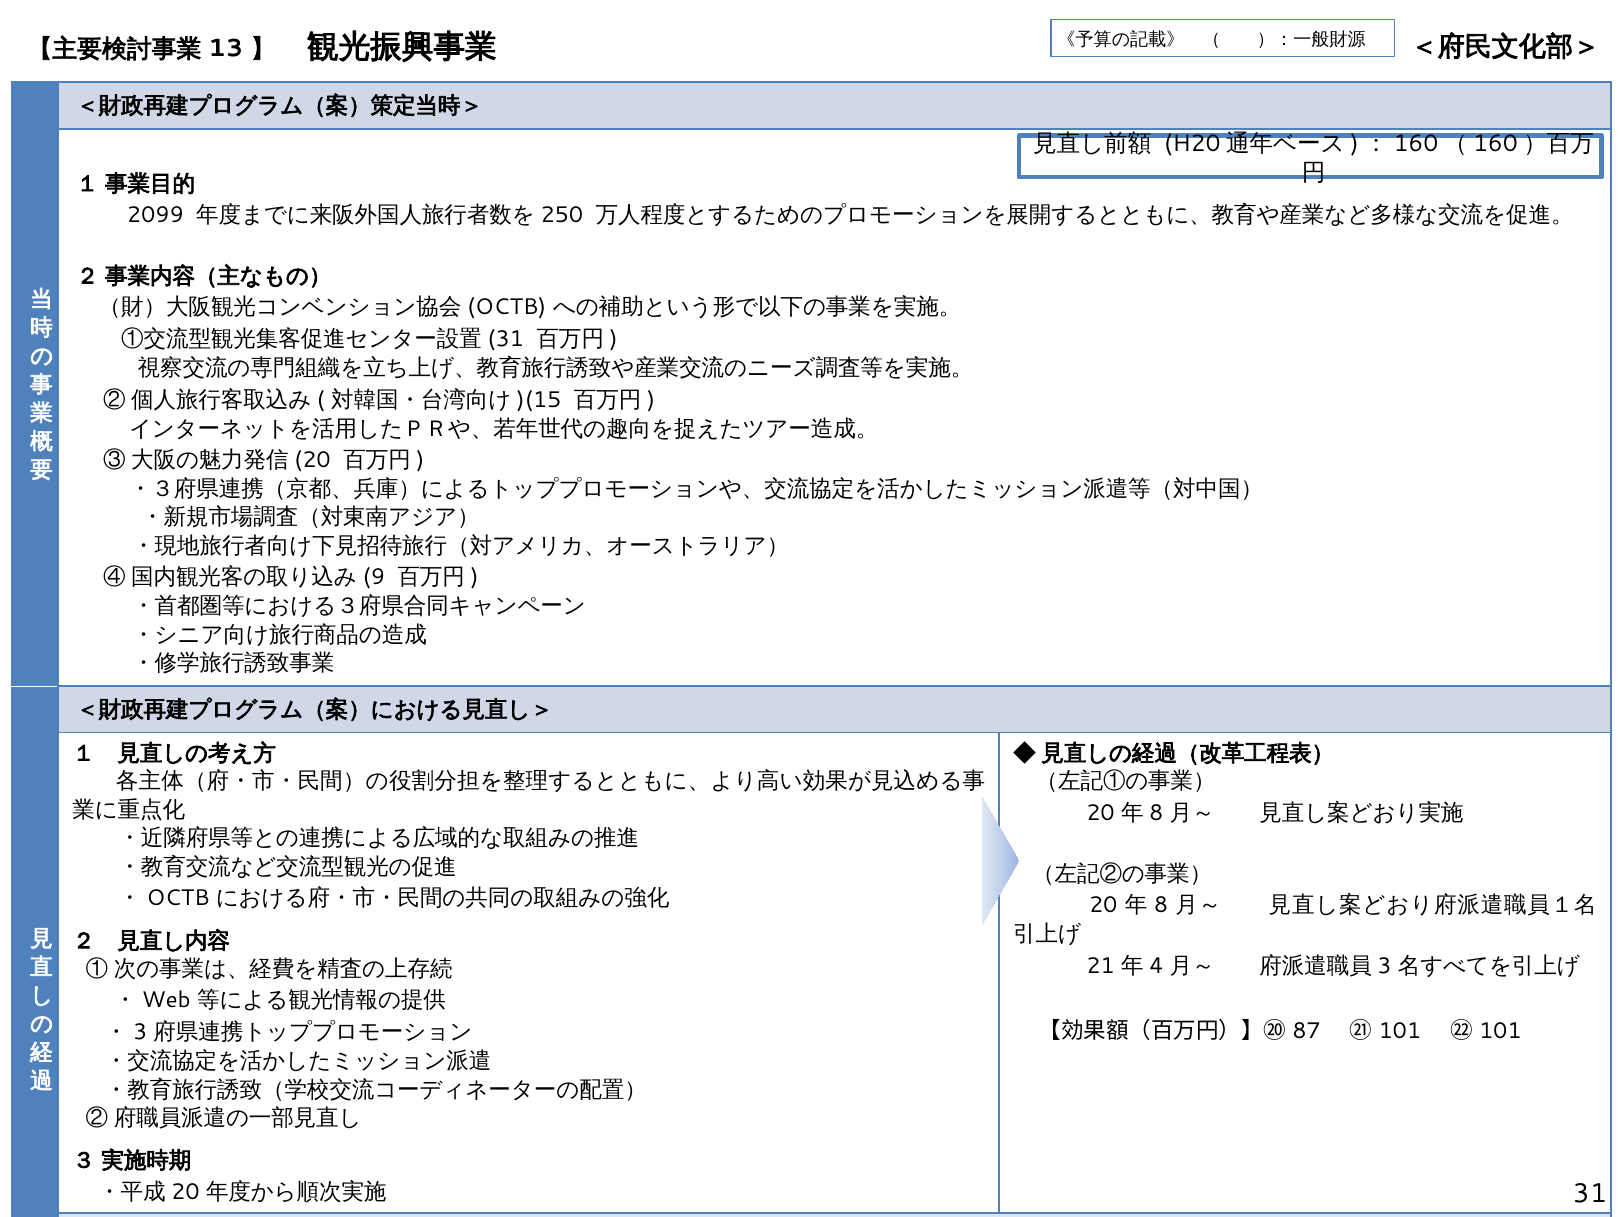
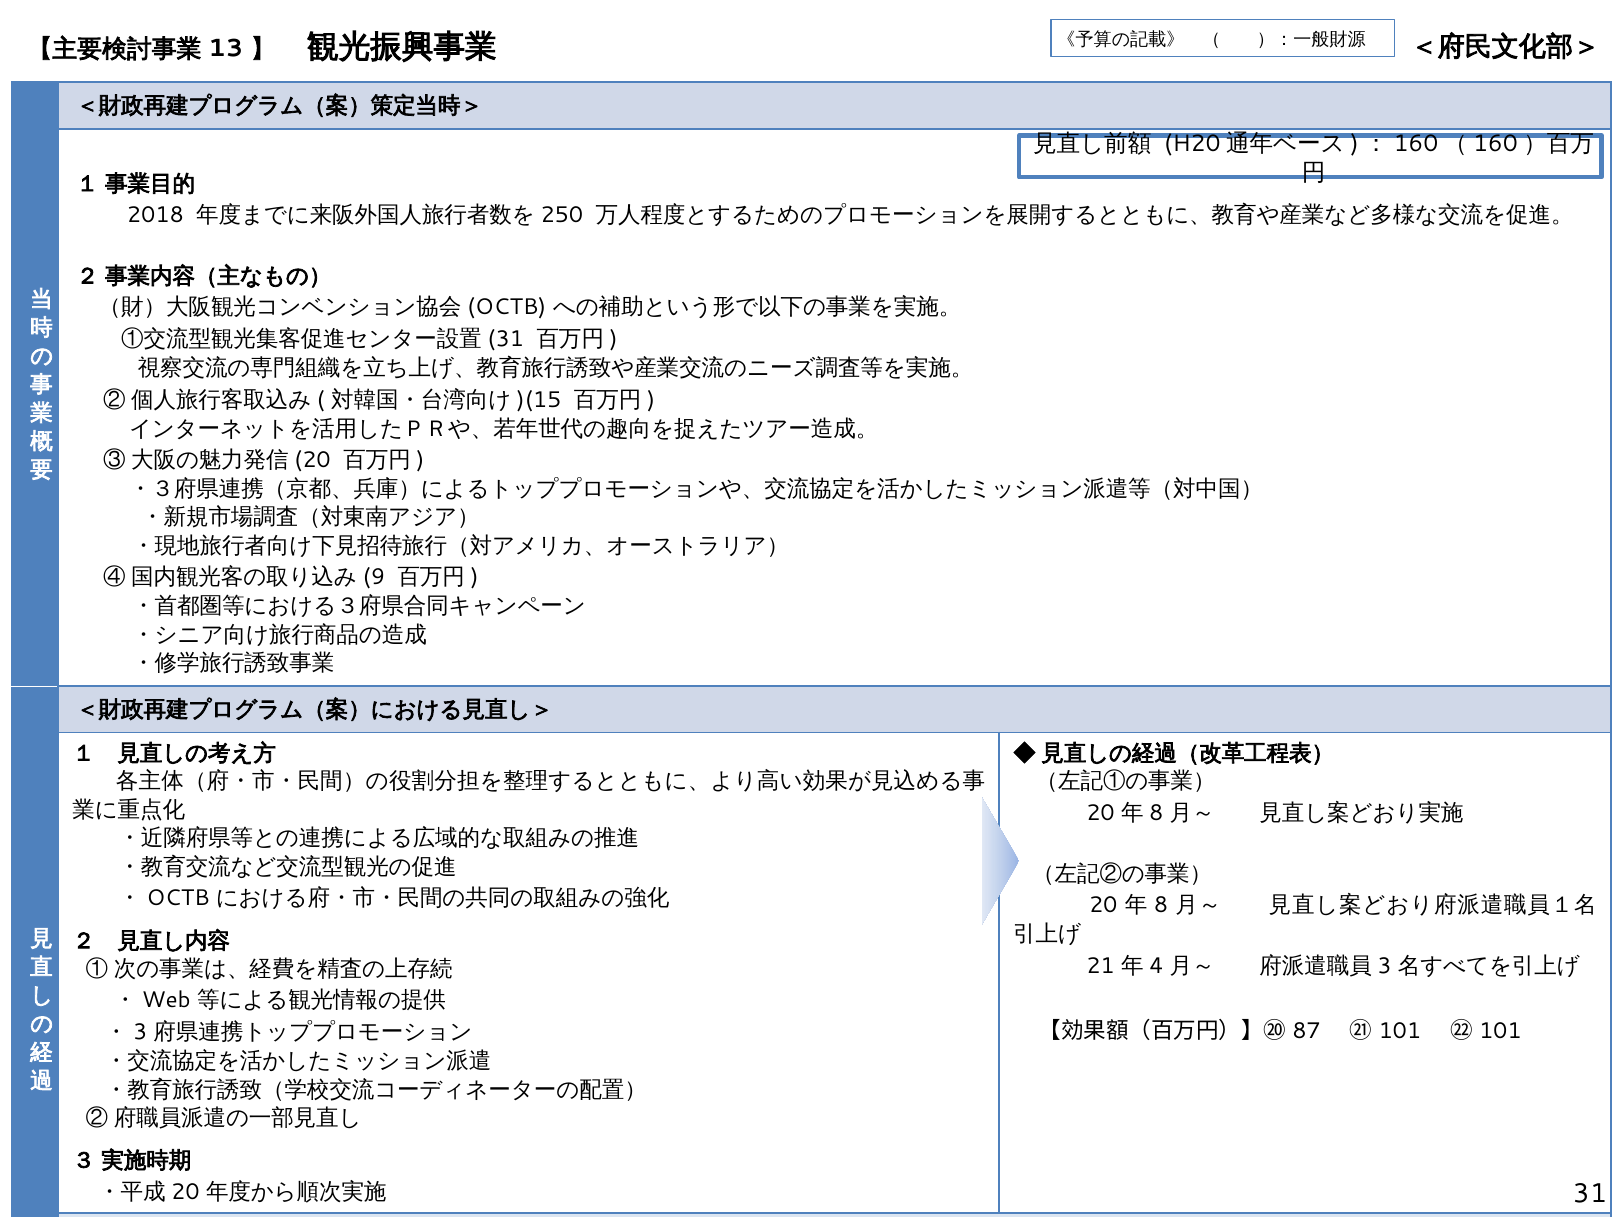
2099: 2099 -> 2018 (155, 215)
